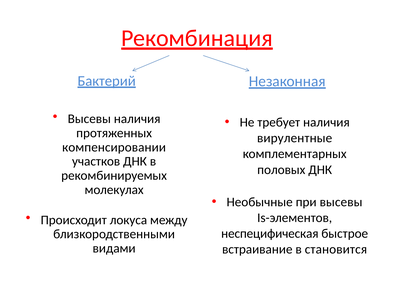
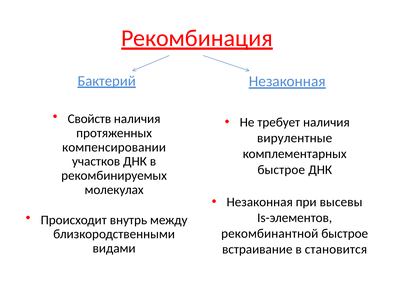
Высевы: Высевы -> Свойств (89, 119)
половых: половых -> быстрое (281, 169)
Необычные: Необычные -> Незаконная (260, 202)
локуса: локуса -> внутрь (128, 220)
неспецифическая: неспецифическая -> рекомбинантной (270, 233)
